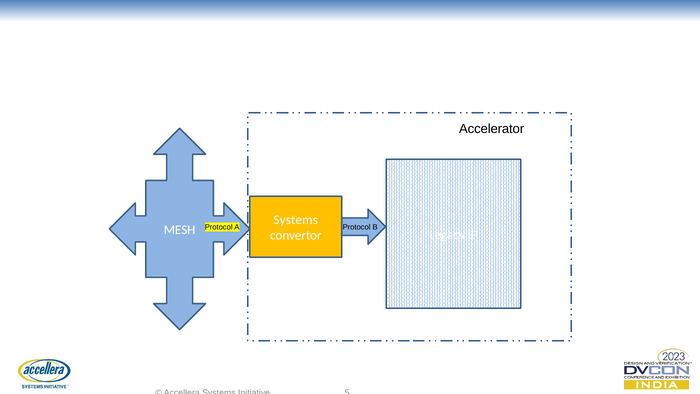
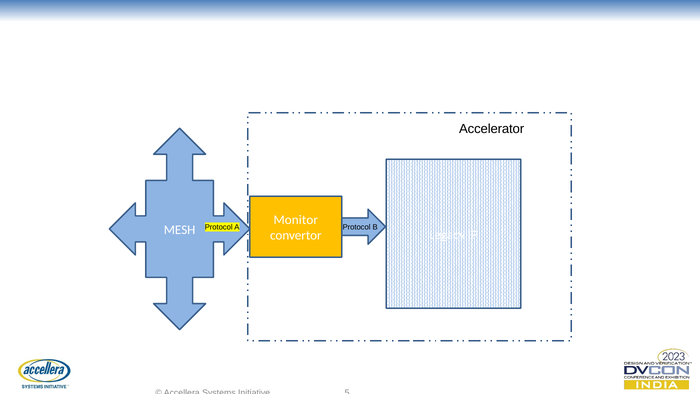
Systems: Systems -> Monitor (296, 220)
